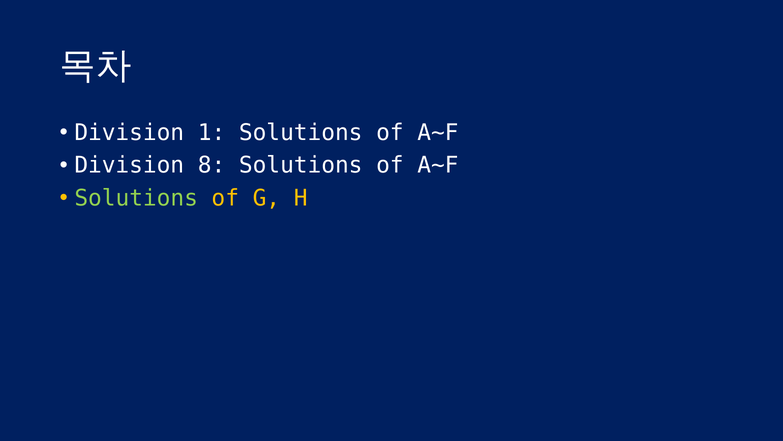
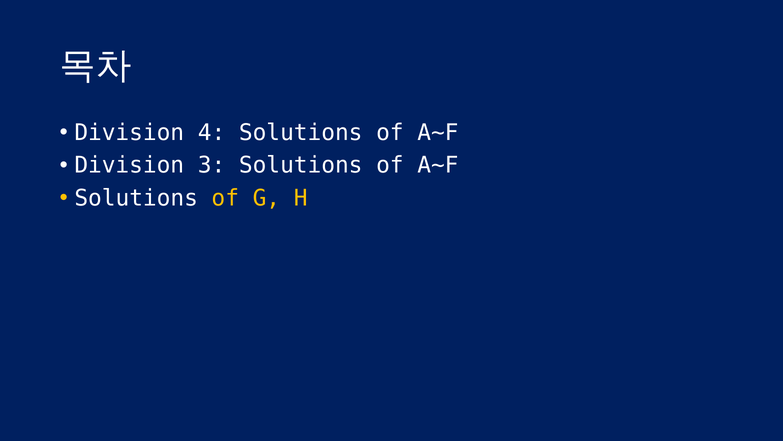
1: 1 -> 4 (212, 132)
8: 8 -> 3 (212, 165)
Solutions colour: light green -> white (136, 198)
